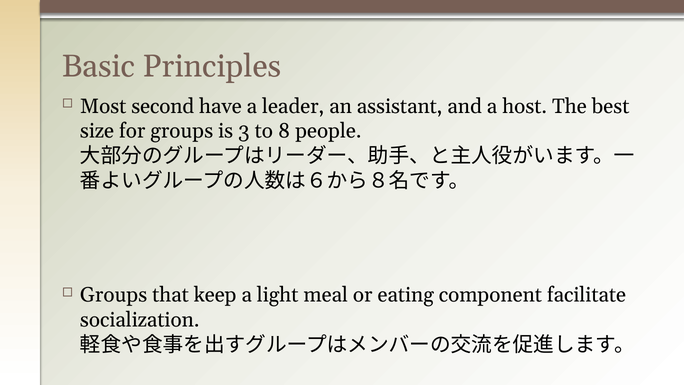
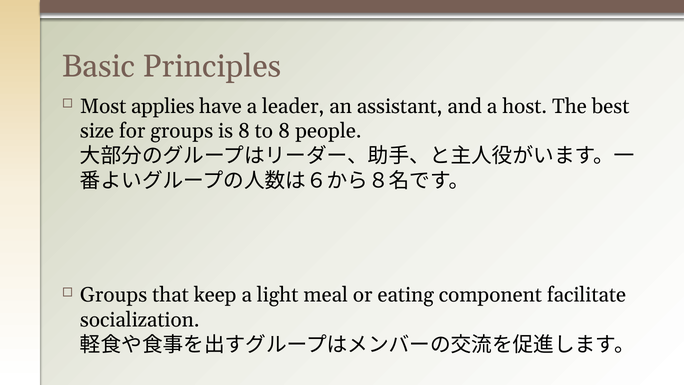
second: second -> applies (163, 106)
is 3: 3 -> 8 (244, 131)
